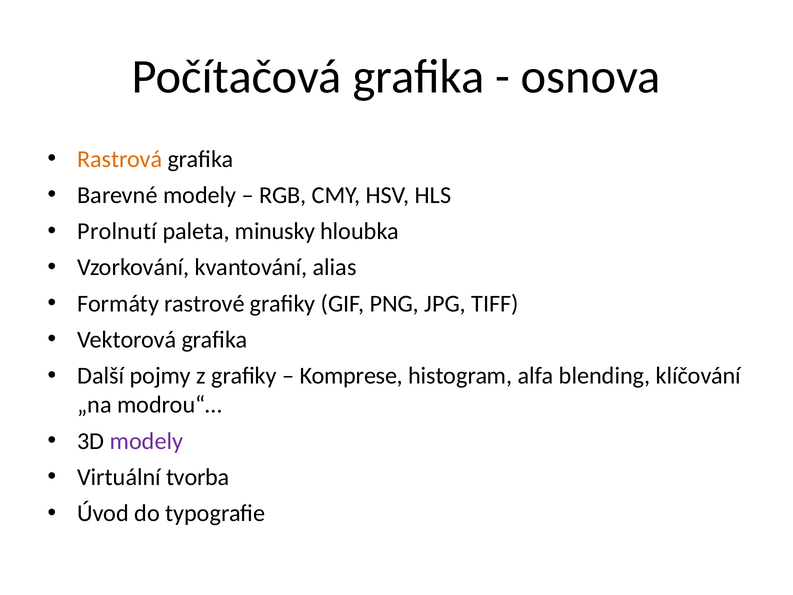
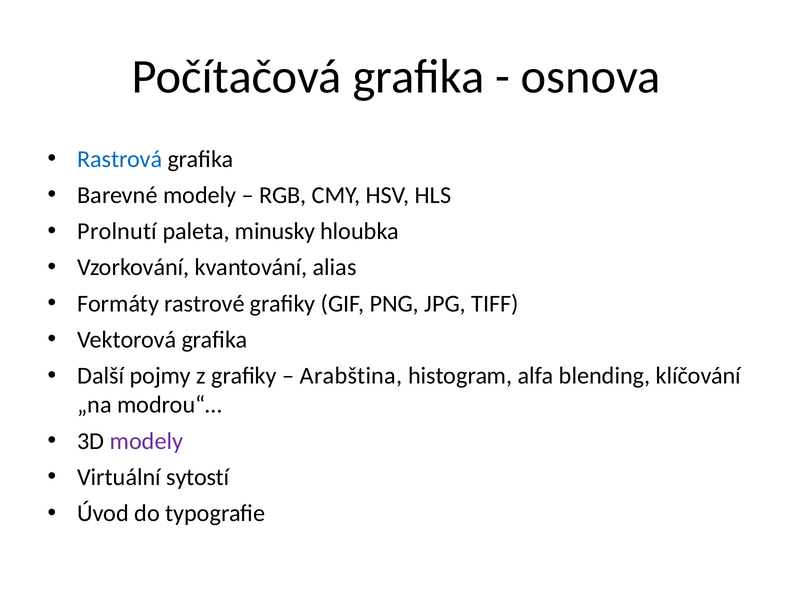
Rastrová colour: orange -> blue (120, 159)
Komprese: Komprese -> Arabština (351, 376)
tvorba: tvorba -> sytostí (198, 477)
